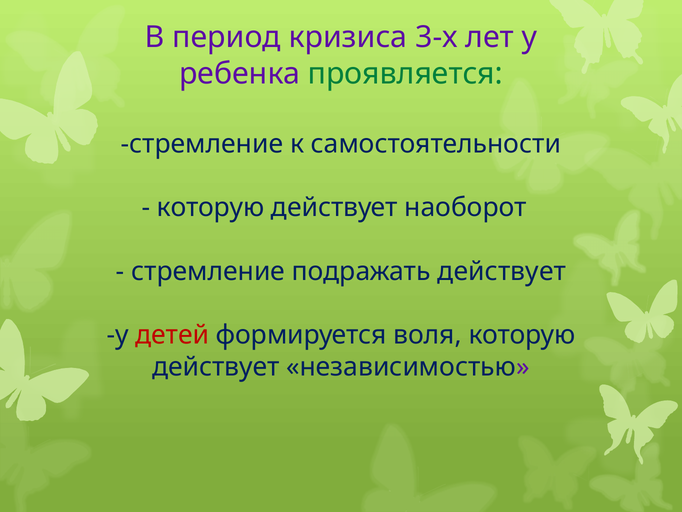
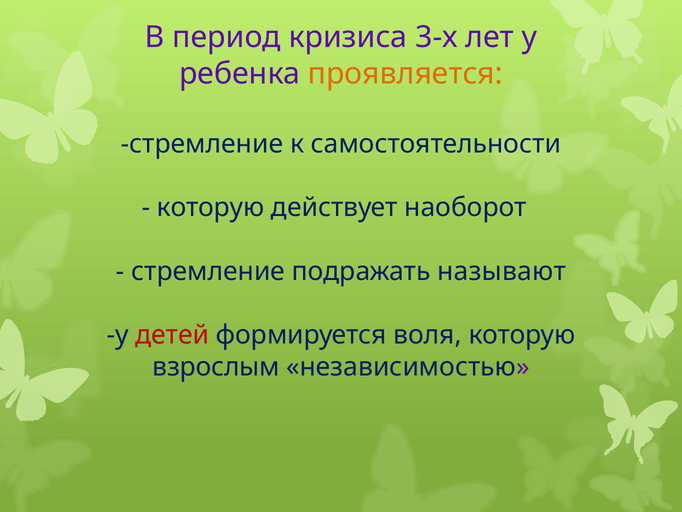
проявляется colour: green -> orange (405, 73)
подражать действует: действует -> называют (502, 271)
действует: действует -> взрослым (216, 367)
